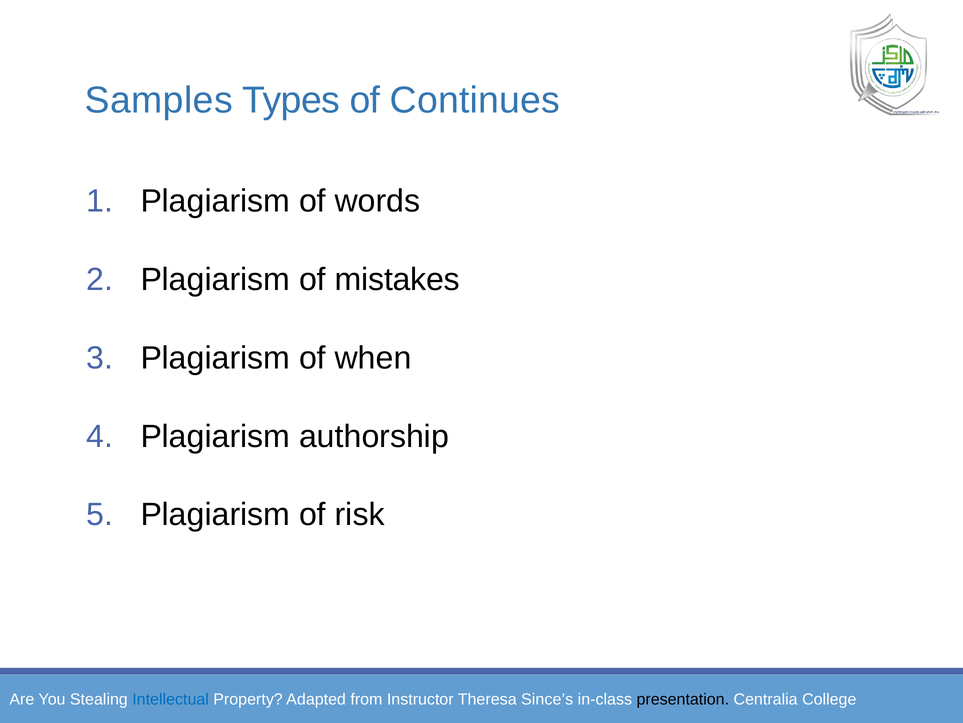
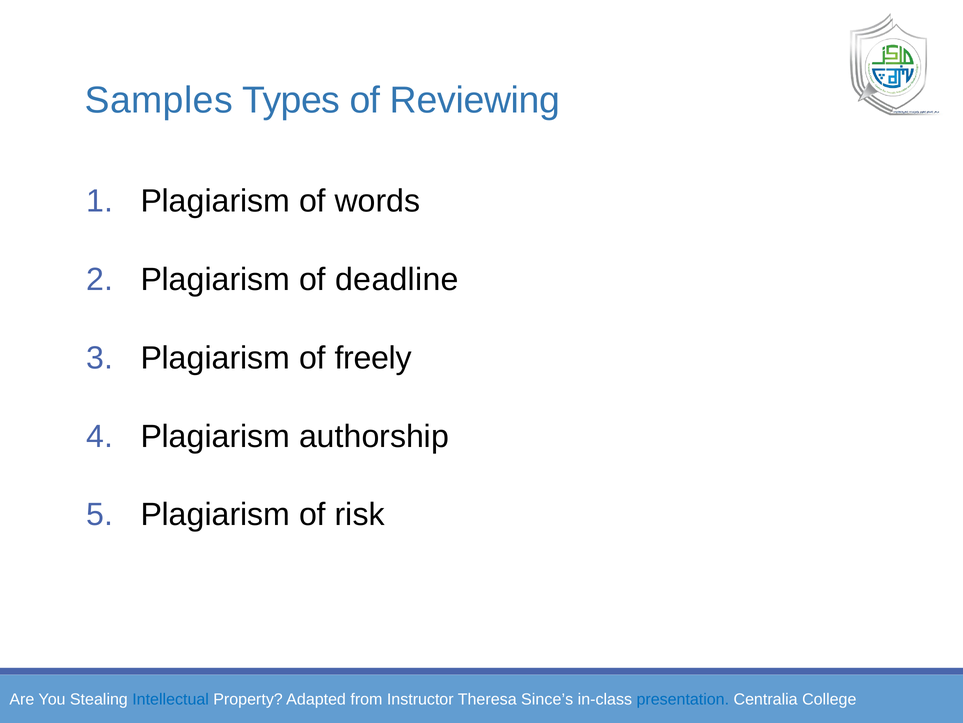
Continues: Continues -> Reviewing (475, 100)
mistakes: mistakes -> deadline (397, 279)
when: when -> freely (373, 358)
presentation colour: black -> blue (683, 699)
